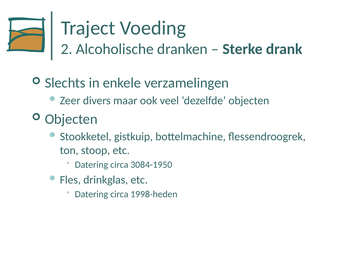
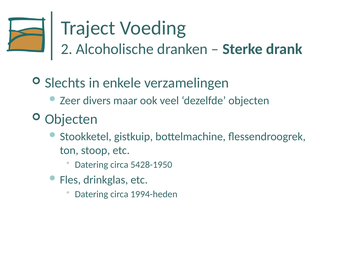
3084-1950: 3084-1950 -> 5428-1950 (151, 165)
1998-heden: 1998-heden -> 1994-heden (154, 194)
